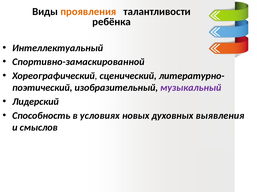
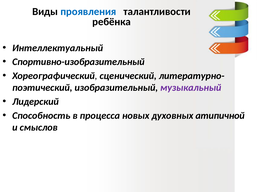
проявления colour: orange -> blue (88, 12)
Спортивно-замаскированной: Спортивно-замаскированной -> Спортивно-изобразительный (78, 62)
условиях: условиях -> процесса (100, 116)
выявления: выявления -> атипичной (220, 116)
